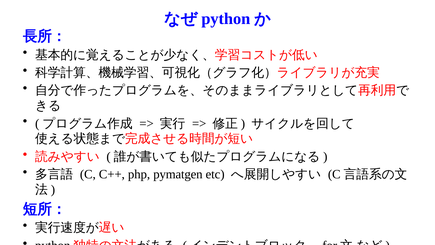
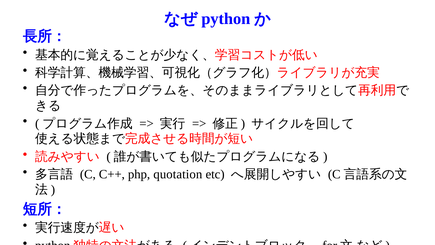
pymatgen: pymatgen -> quotation (178, 174)
